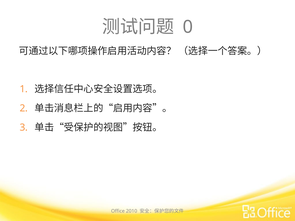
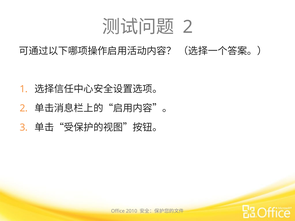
0: 0 -> 2 (188, 27)
